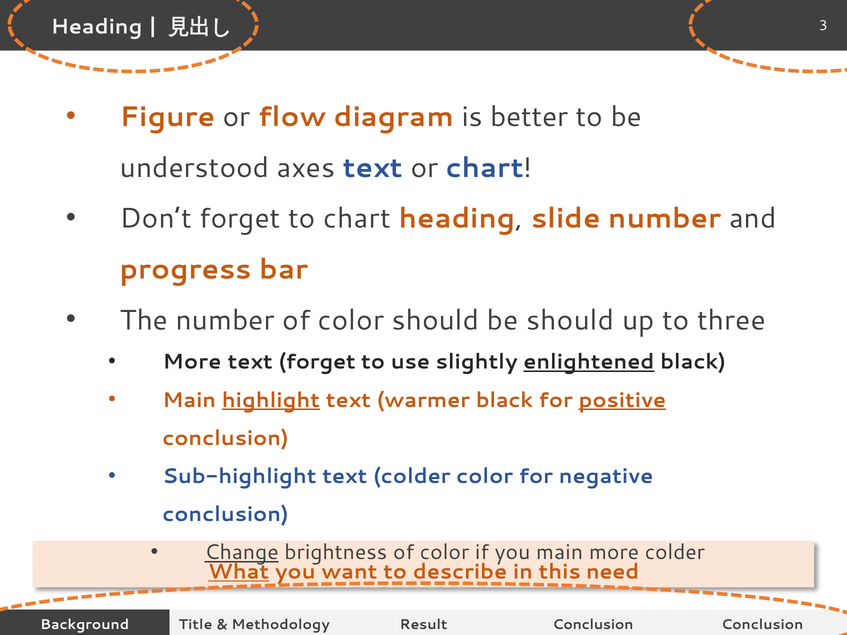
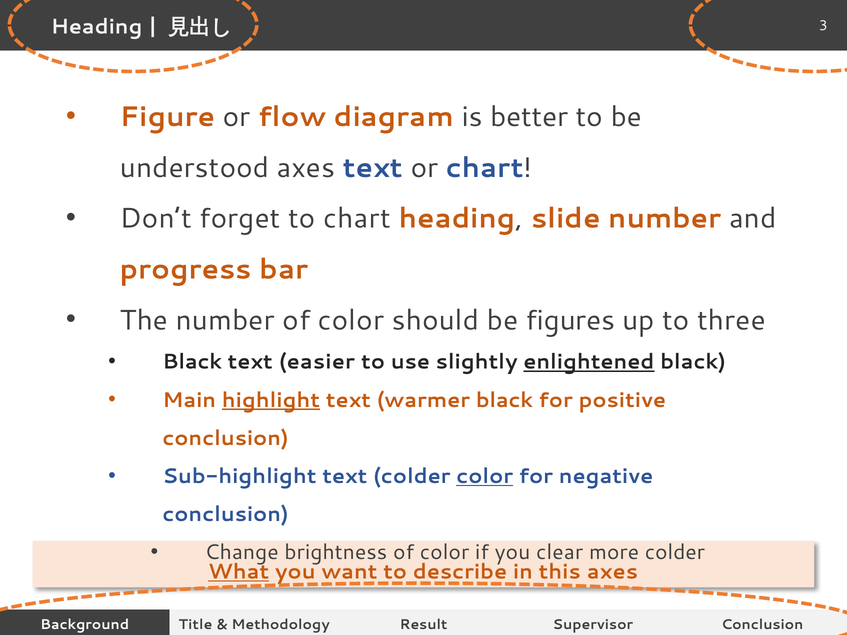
be should: should -> figures (570, 320)
More: More -> Black (192, 362)
text forget: forget -> easier (317, 362)
positive underline: present -> none (622, 400)
color underline: none -> present (485, 477)
Change underline: present -> none (242, 553)
you main: main -> clear (560, 553)
need: need -> axes (612, 572)
Result Conclusion: Conclusion -> Supervisor (593, 625)
